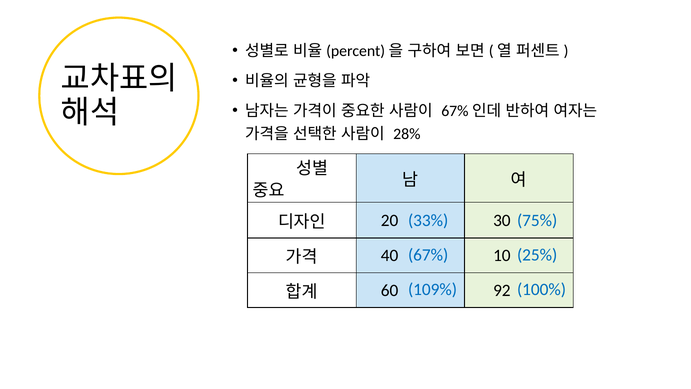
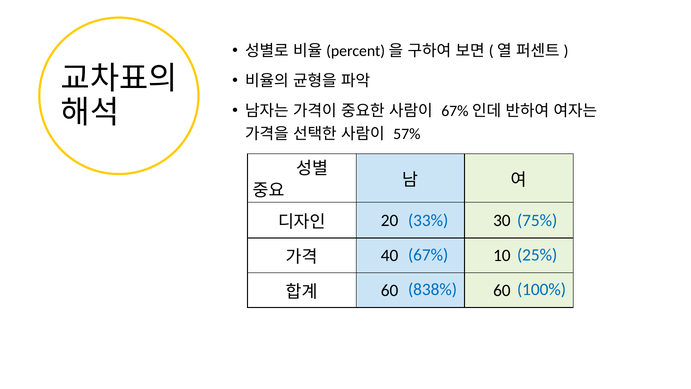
28%: 28% -> 57% (407, 134)
109%: 109% -> 838% (433, 289)
60 92: 92 -> 60 (502, 290)
